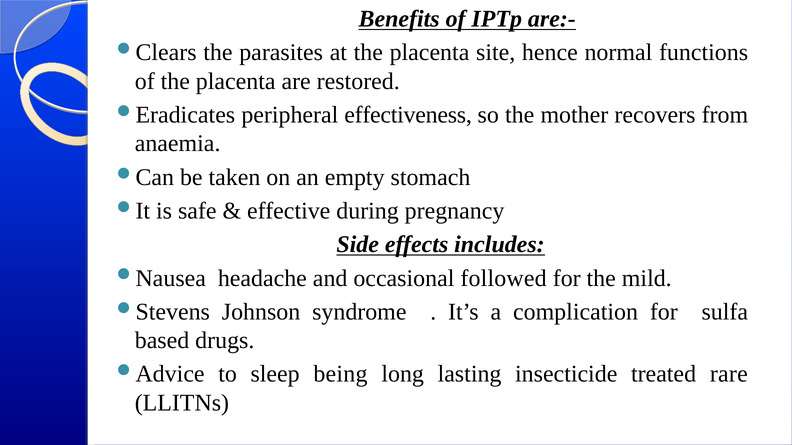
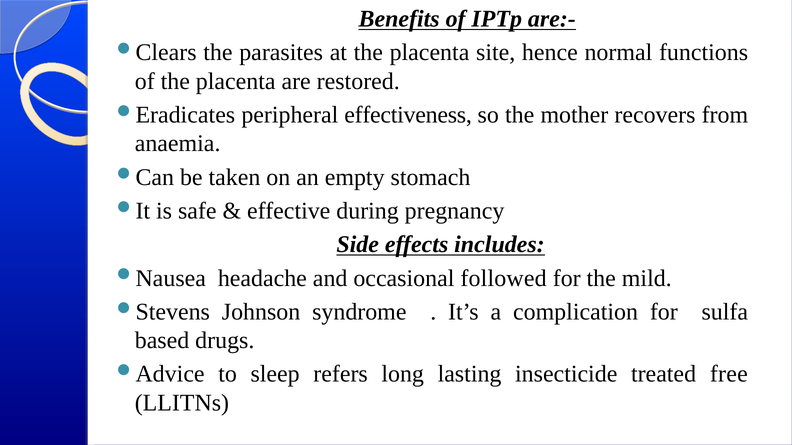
being: being -> refers (341, 375)
rare: rare -> free (729, 375)
